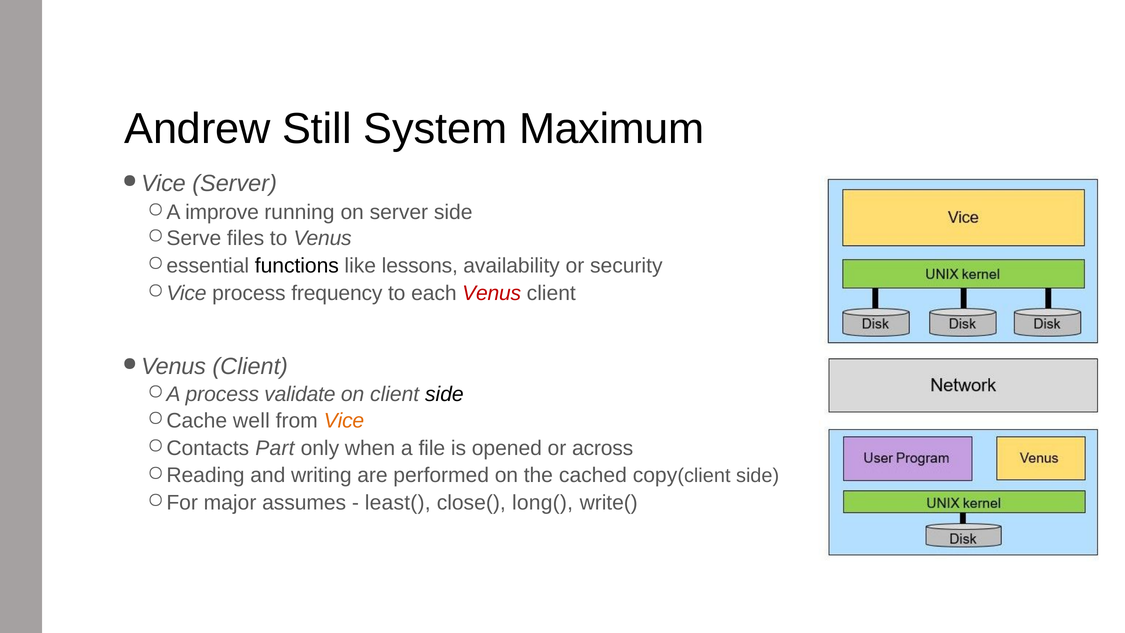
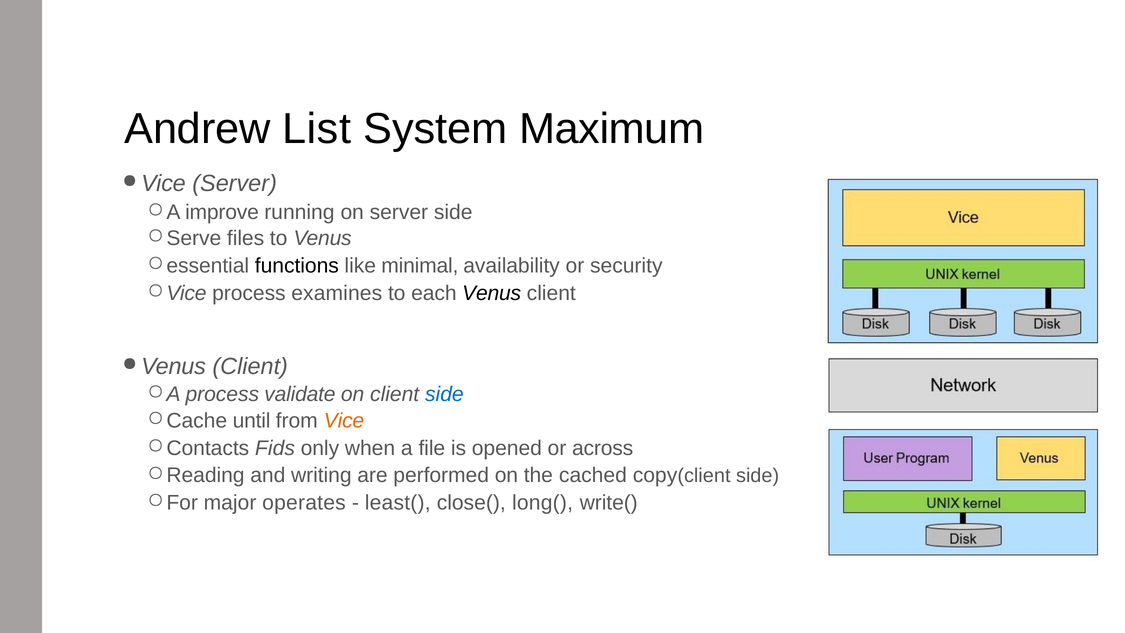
Still: Still -> List (317, 129)
lessons: lessons -> minimal (420, 266)
frequency: frequency -> examines (337, 293)
Venus colour: red -> black (492, 293)
side colour: black -> blue (444, 394)
well: well -> until (252, 421)
Part: Part -> Fids (275, 448)
assumes: assumes -> operates (304, 503)
